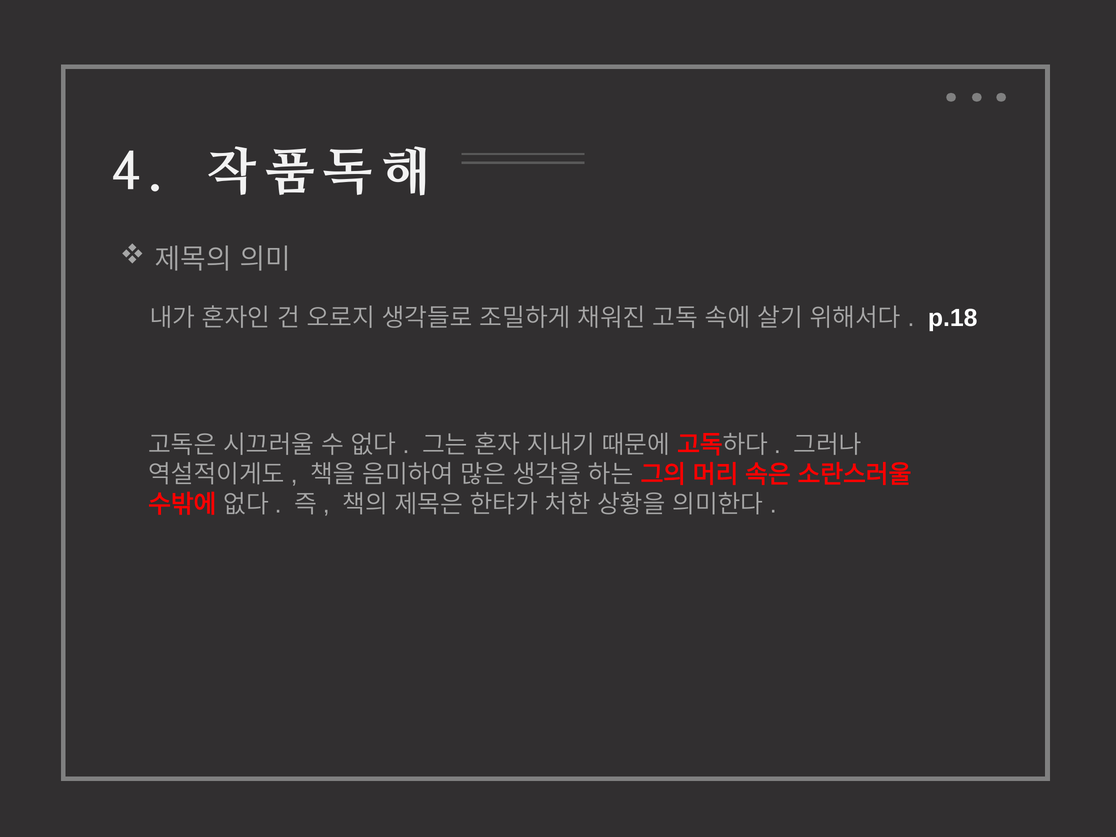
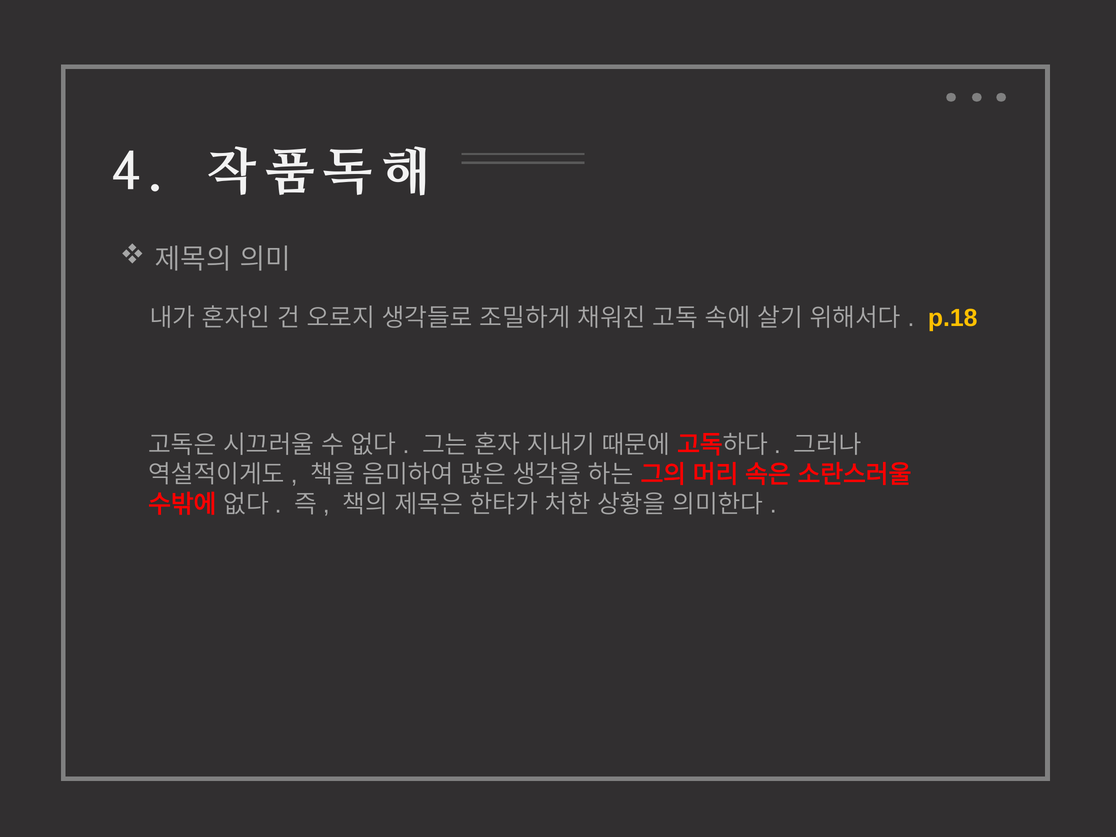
p.18 colour: white -> yellow (953, 318)
